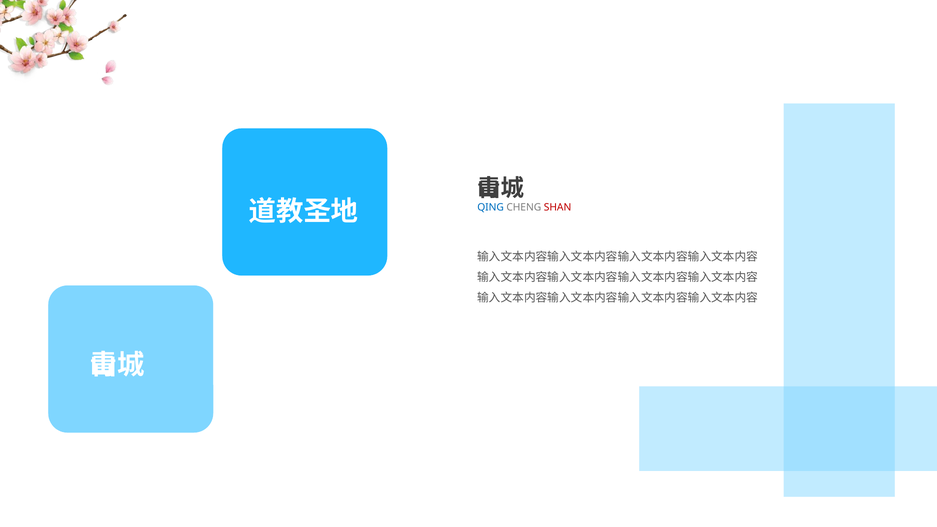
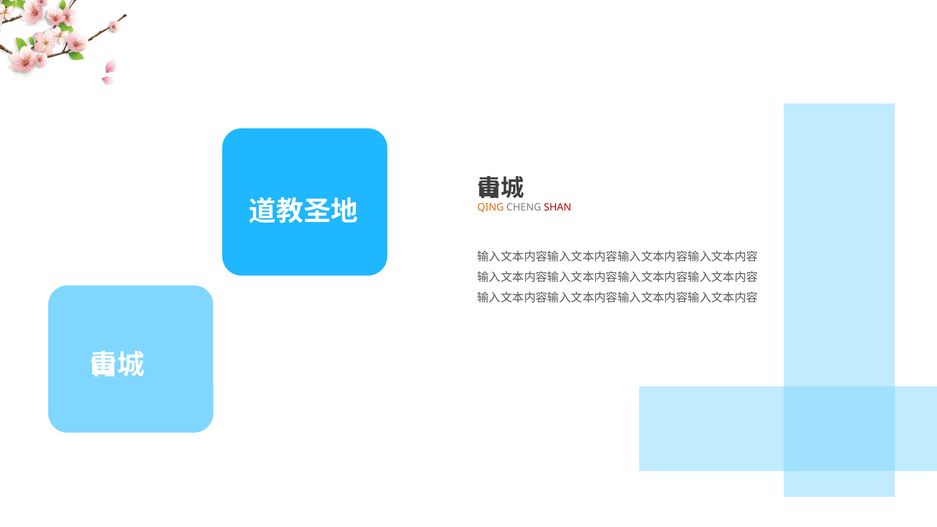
QING colour: blue -> orange (491, 208)
